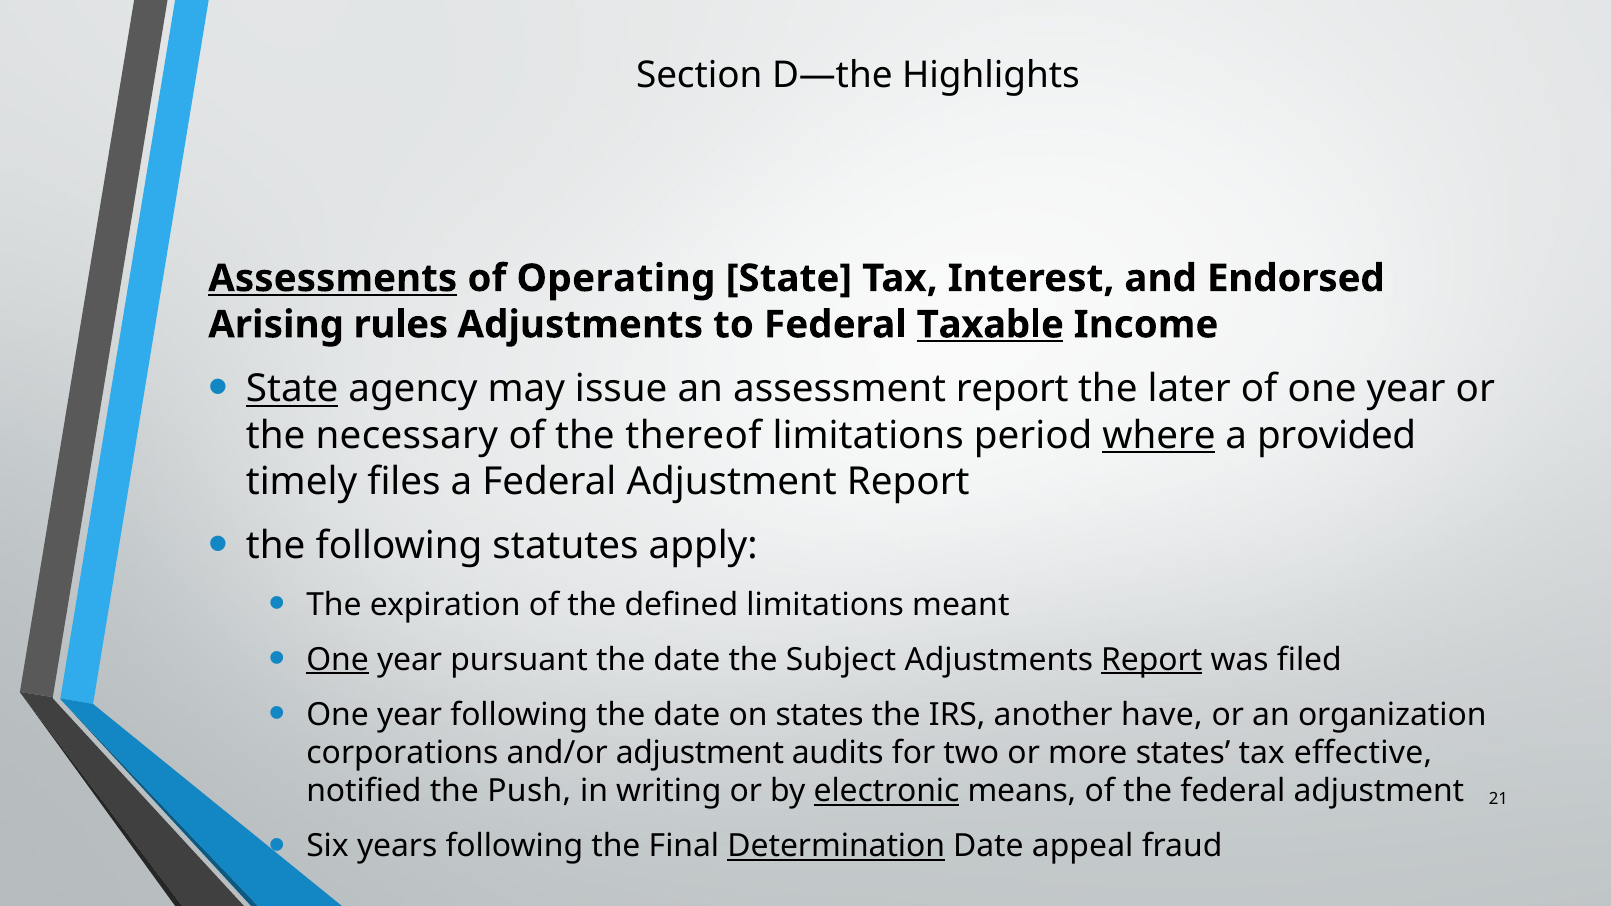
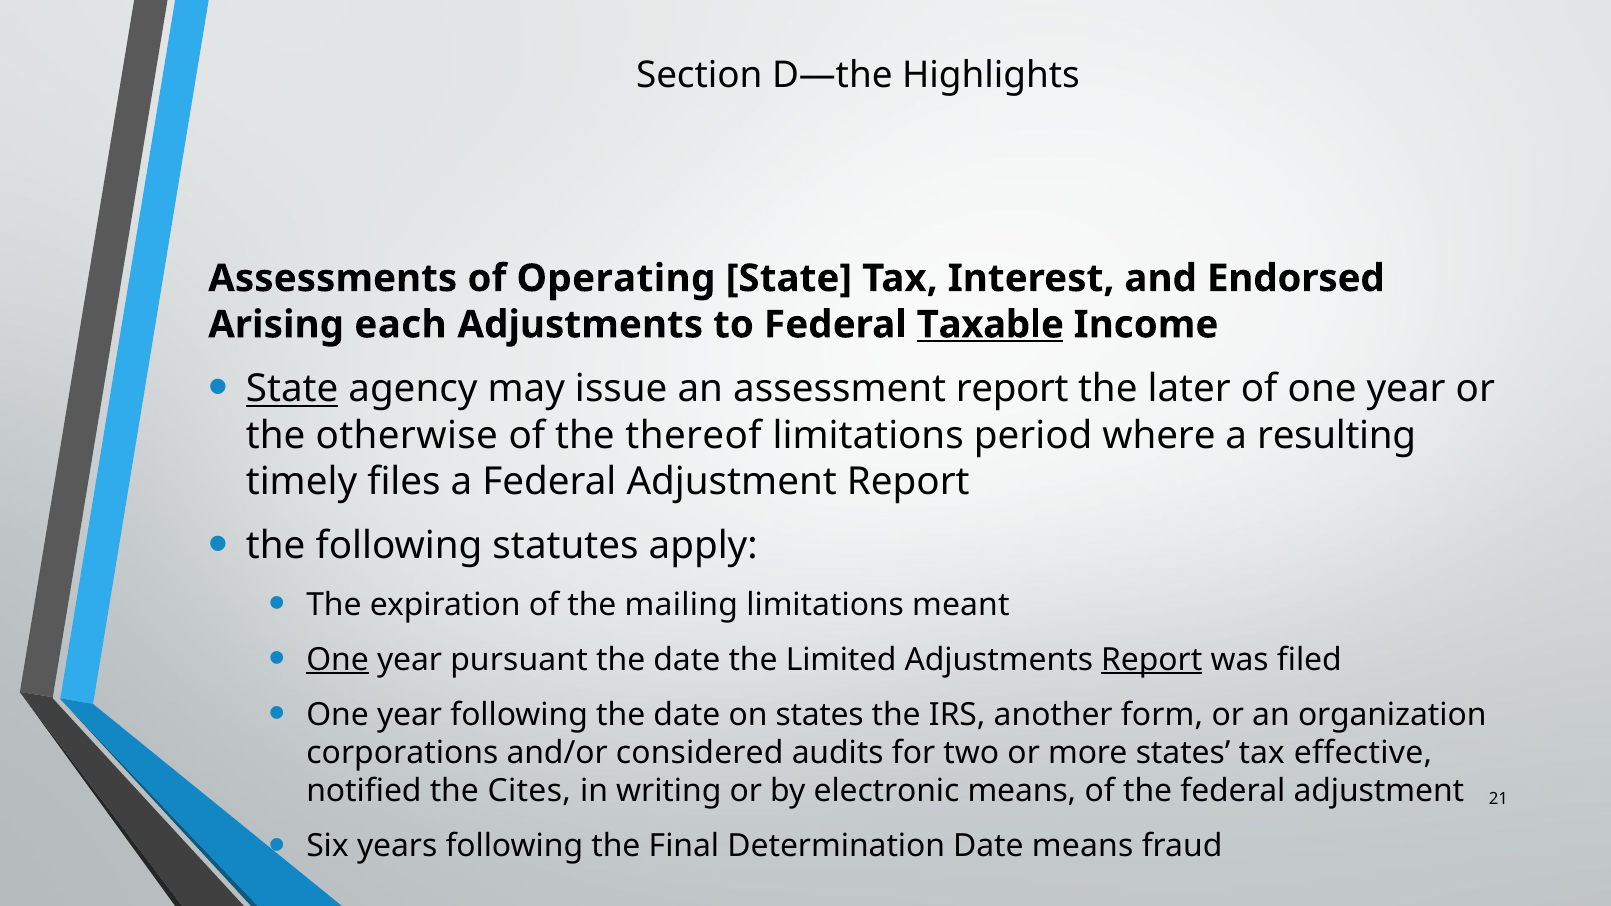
Assessments underline: present -> none (333, 278)
rules: rules -> each (400, 325)
necessary: necessary -> otherwise (407, 435)
where underline: present -> none (1159, 435)
provided: provided -> resulting (1337, 435)
defined: defined -> mailing (681, 605)
Subject: Subject -> Limited (841, 660)
have: have -> form (1162, 715)
and/or adjustment: adjustment -> considered (700, 753)
Push: Push -> Cites (529, 791)
electronic underline: present -> none (887, 791)
Determination underline: present -> none (836, 846)
Date appeal: appeal -> means (1083, 846)
